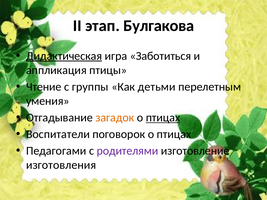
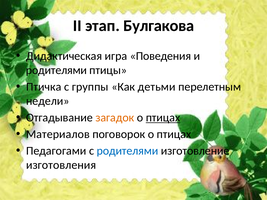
Дидактическая underline: present -> none (64, 56)
Заботиться: Заботиться -> Поведения (160, 56)
аппликация: аппликация -> родителями (56, 70)
Чтение: Чтение -> Птичка (44, 87)
умения: умения -> недели (48, 101)
Воспитатели: Воспитатели -> Материалов (58, 134)
родителями colour: purple -> blue (128, 151)
